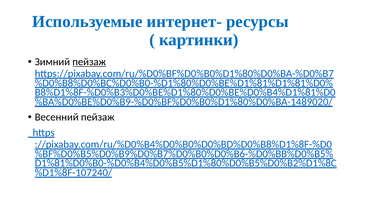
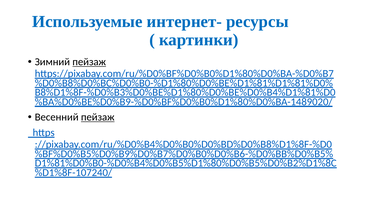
пейзаж underline: none -> present (98, 117)
